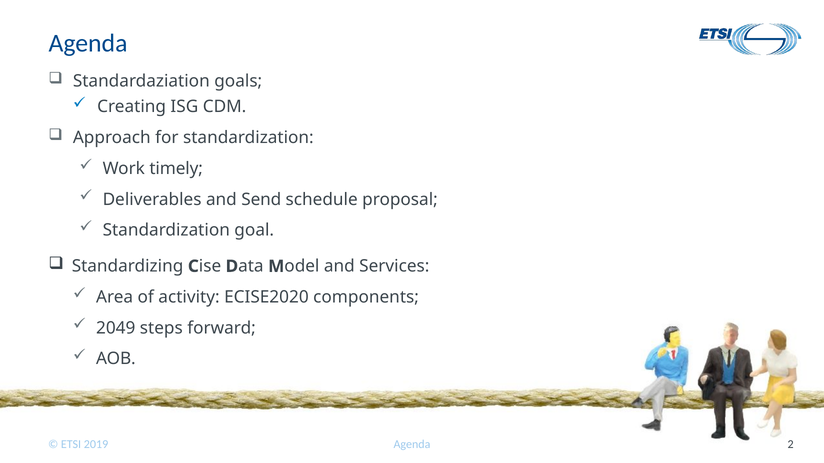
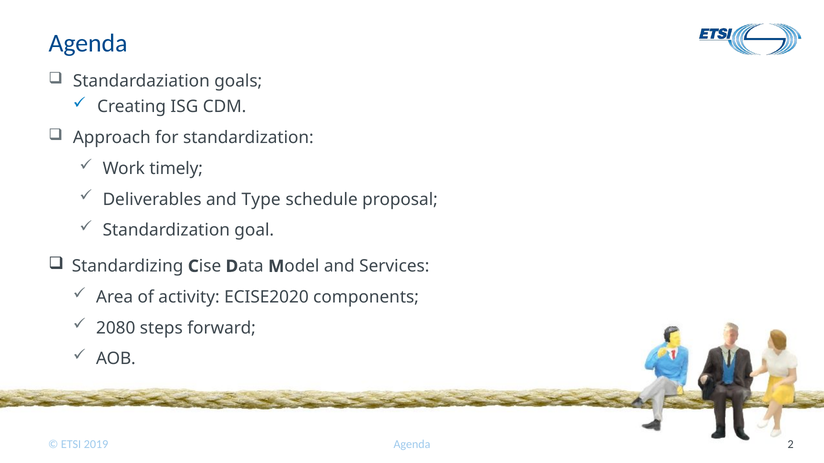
Send: Send -> Type (261, 200)
2049: 2049 -> 2080 (116, 328)
